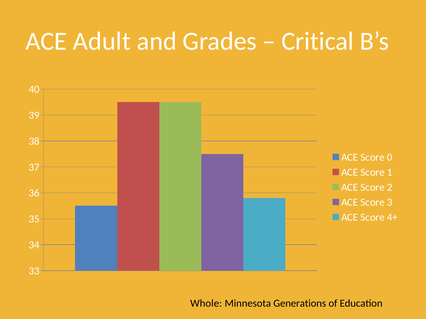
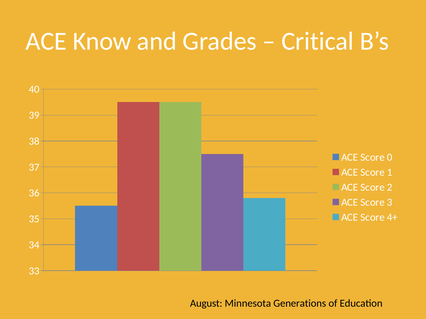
Adult: Adult -> Know (102, 41)
Whole: Whole -> August (206, 304)
